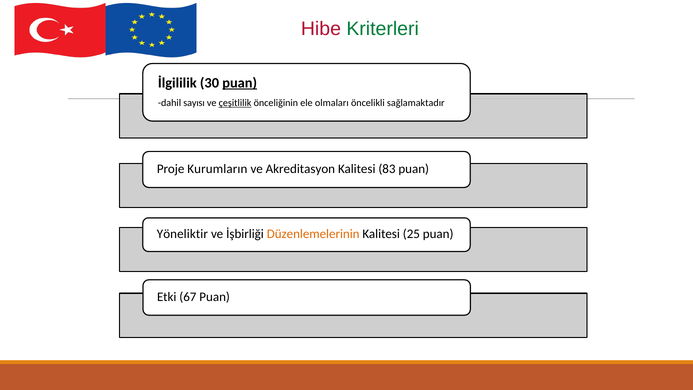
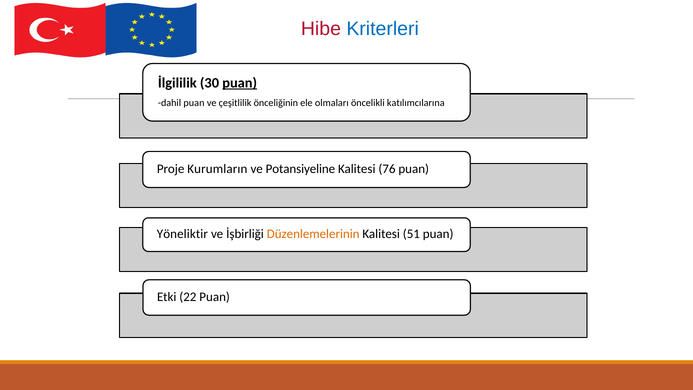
Kriterleri colour: green -> blue (383, 29)
dahil sayısı: sayısı -> puan (194, 103)
çeşitlilik underline: present -> none (235, 103)
sağlamaktadır: sağlamaktadır -> katılımcılarına (416, 103)
Akreditasyon: Akreditasyon -> Potansiyeline (300, 169)
83: 83 -> 76 (387, 169)
25: 25 -> 51 (411, 234)
67: 67 -> 22 (188, 297)
